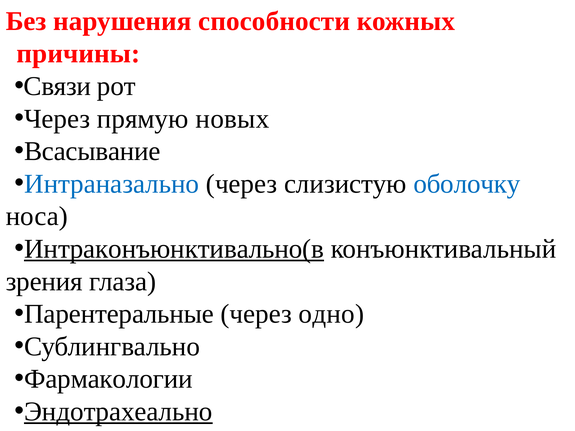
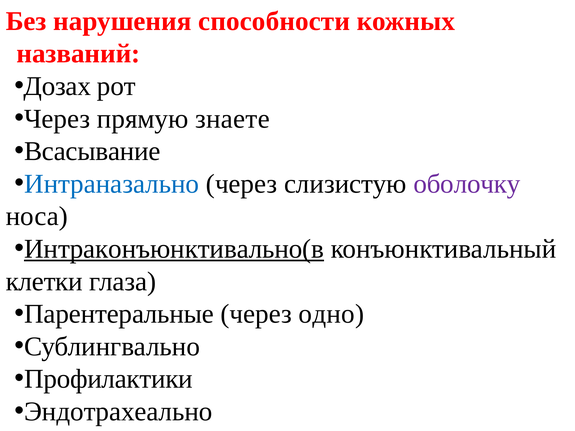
причины: причины -> названий (78, 54)
Связи: Связи -> Дозах (57, 86)
новых: новых -> знаете (232, 119)
оболочку colour: blue -> purple (467, 184)
зрения: зрения -> клетки (44, 282)
Фармакологии: Фармакологии -> Профилактики (108, 379)
Эндотрахеально underline: present -> none (118, 412)
